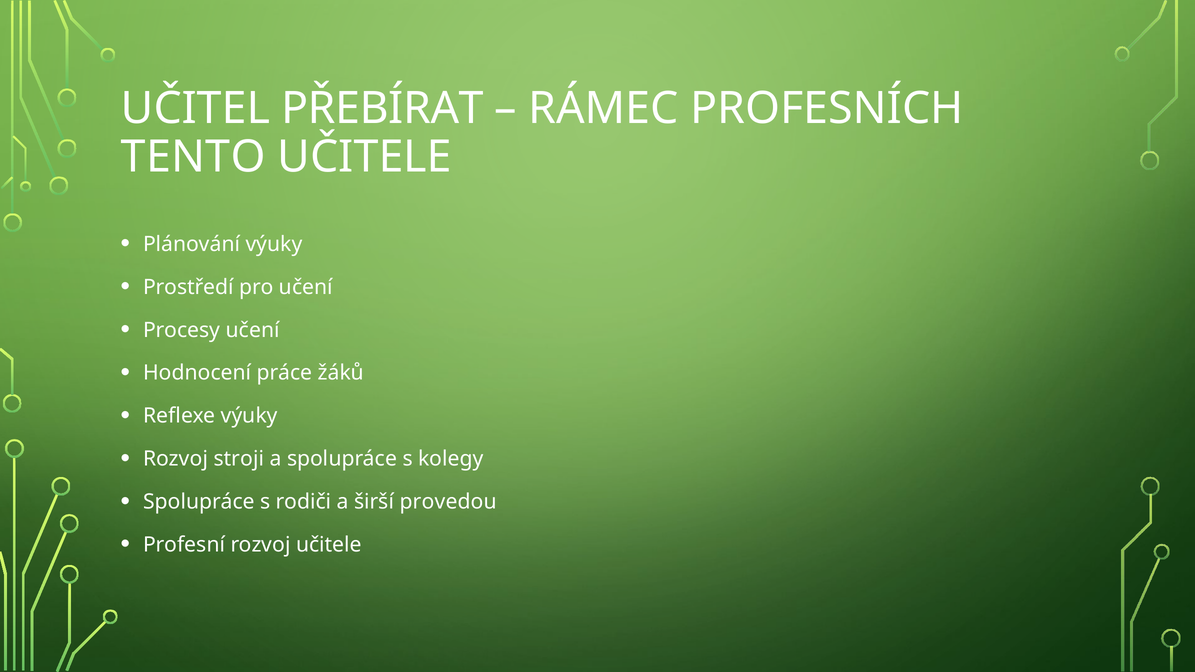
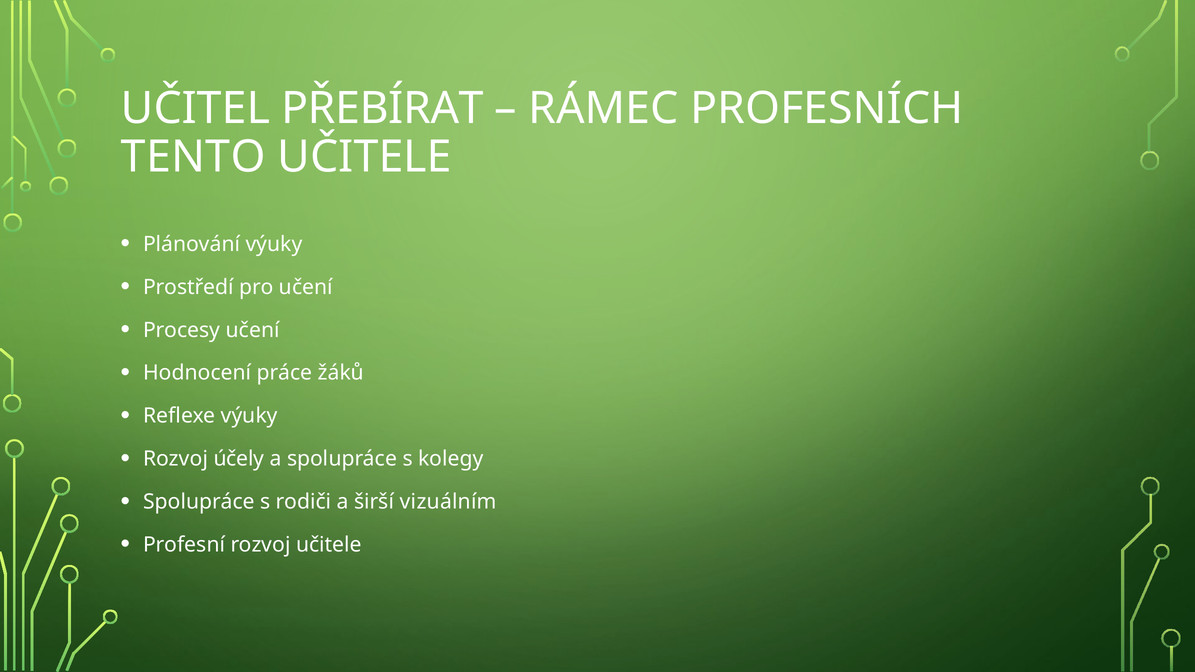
stroji: stroji -> účely (239, 459)
provedou: provedou -> vizuálním (448, 502)
